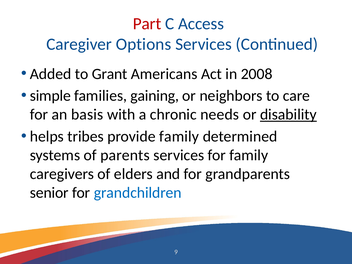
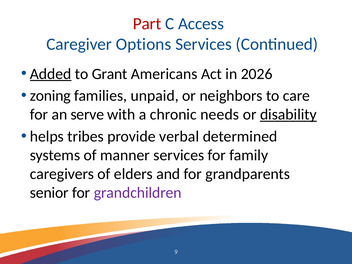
Added underline: none -> present (51, 74)
2008: 2008 -> 2026 (257, 74)
simple: simple -> zoning (50, 96)
gaining: gaining -> unpaid (155, 96)
basis: basis -> serve (87, 115)
provide family: family -> verbal (179, 136)
parents: parents -> manner (125, 155)
grandchildren colour: blue -> purple (138, 193)
